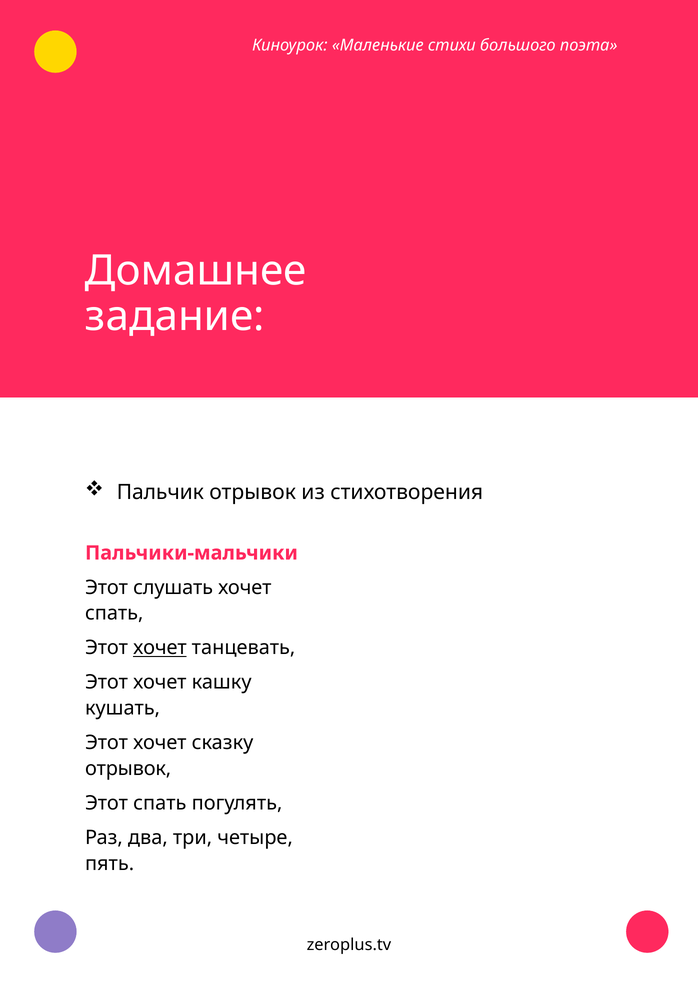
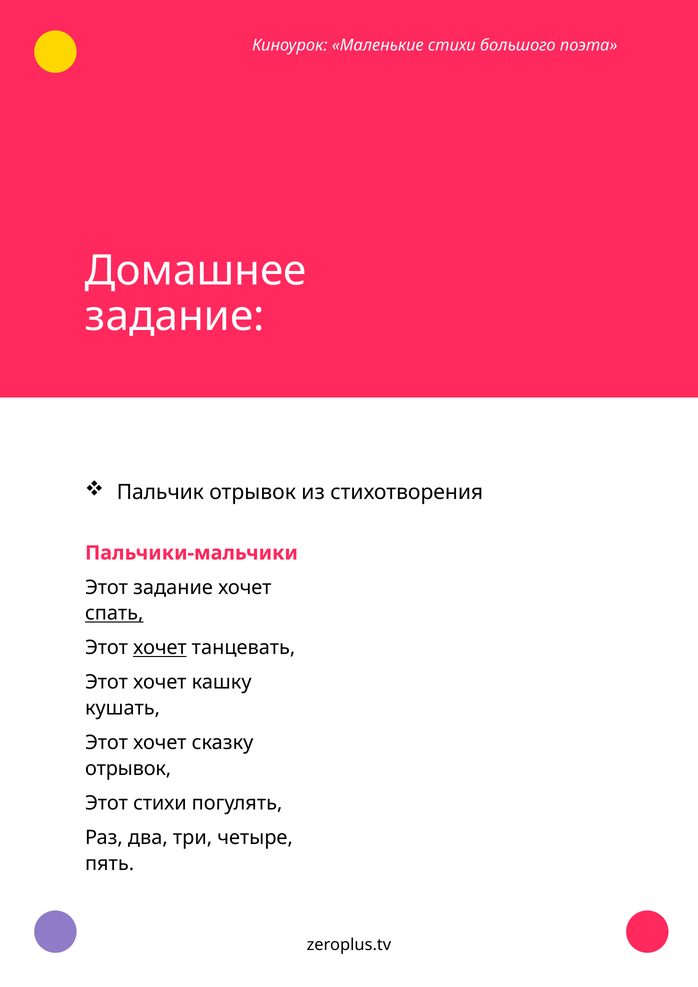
Этот слушать: слушать -> задание (173, 588)
спать underline: none -> present (114, 613)
Этот спать: спать -> стихи (160, 803)
